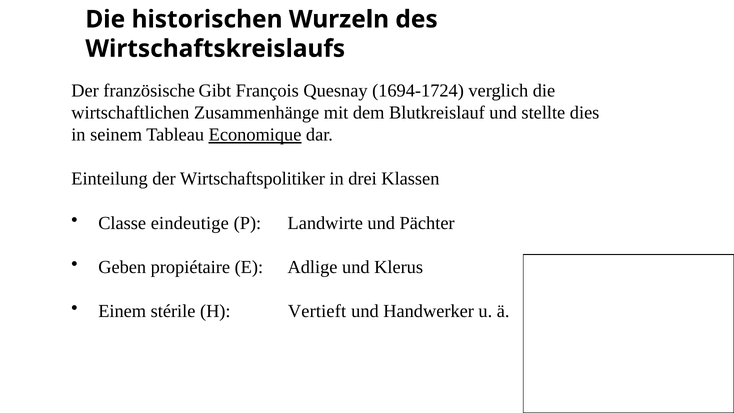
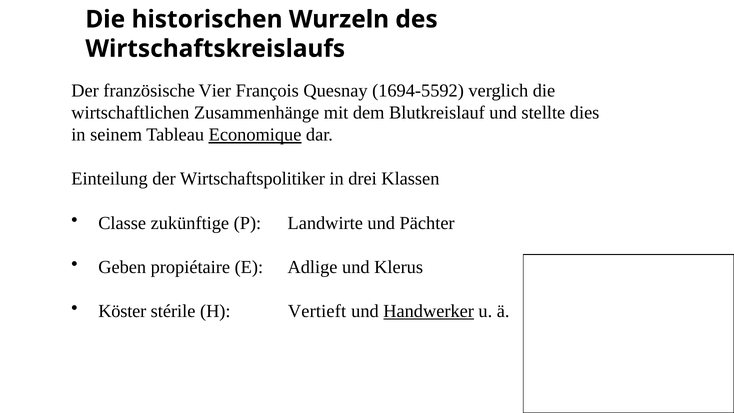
Gibt: Gibt -> Vier (215, 91)
1694-1724: 1694-1724 -> 1694-5592 (418, 91)
eindeutige: eindeutige -> zukünftige (190, 223)
Einem: Einem -> Köster (122, 311)
Handwerker underline: none -> present (429, 311)
